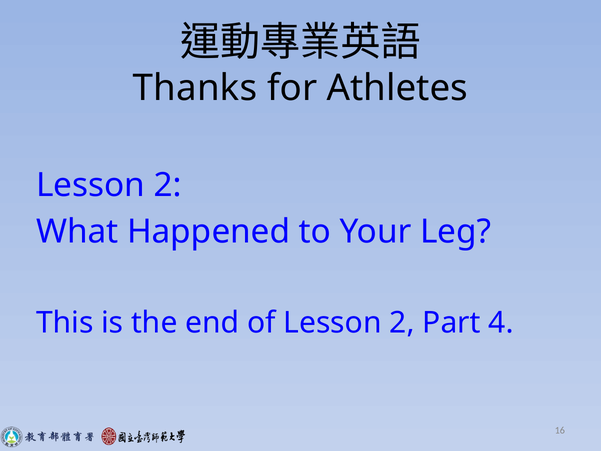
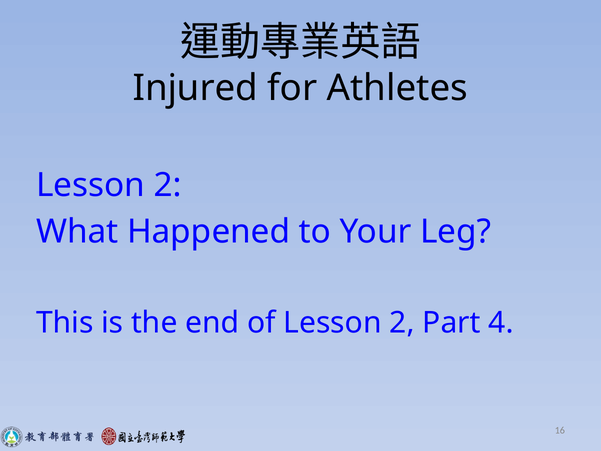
Thanks: Thanks -> Injured (195, 88)
